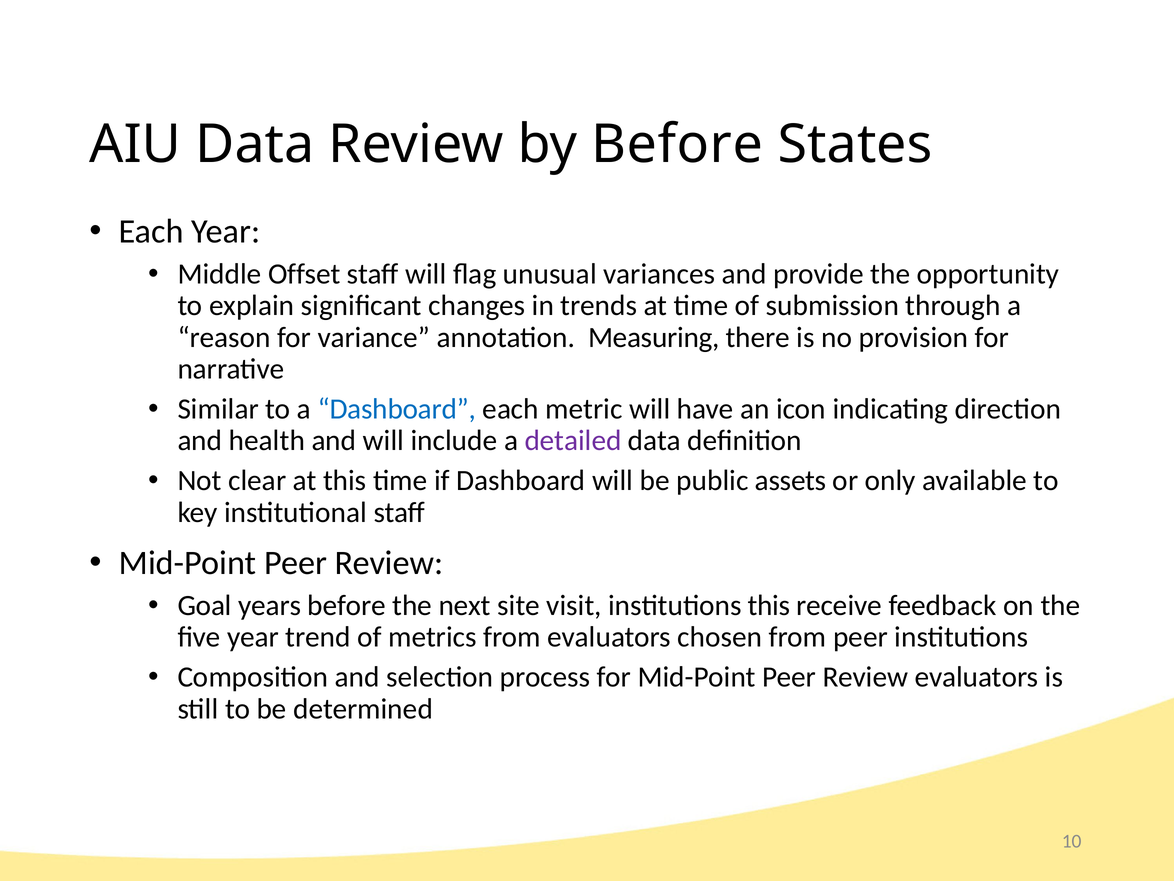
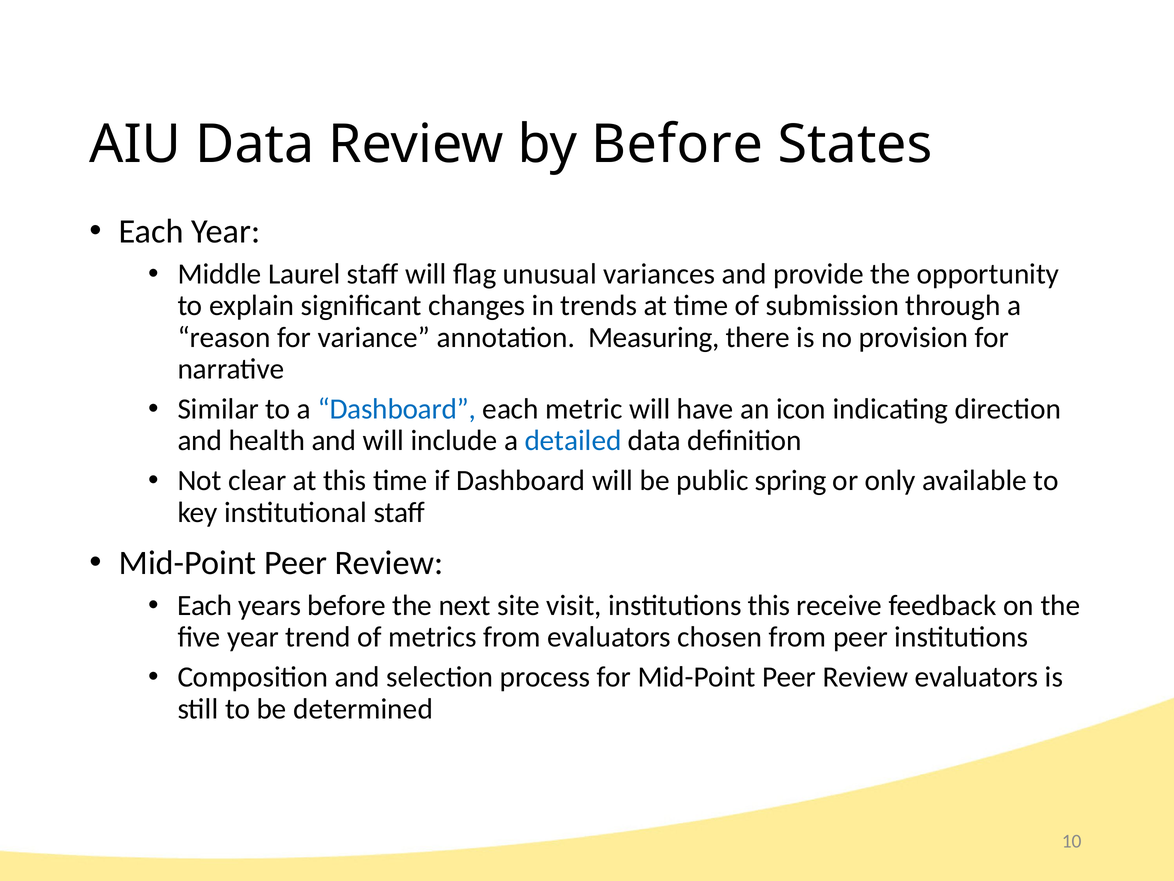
Offset: Offset -> Laurel (304, 274)
detailed colour: purple -> blue (573, 441)
assets: assets -> spring (791, 480)
Goal: Goal -> Each (205, 605)
